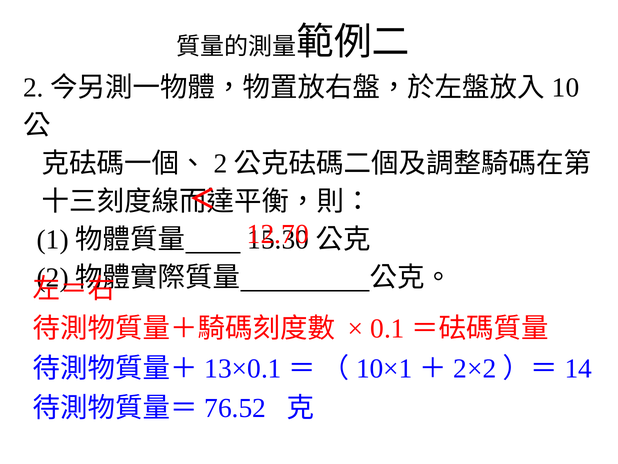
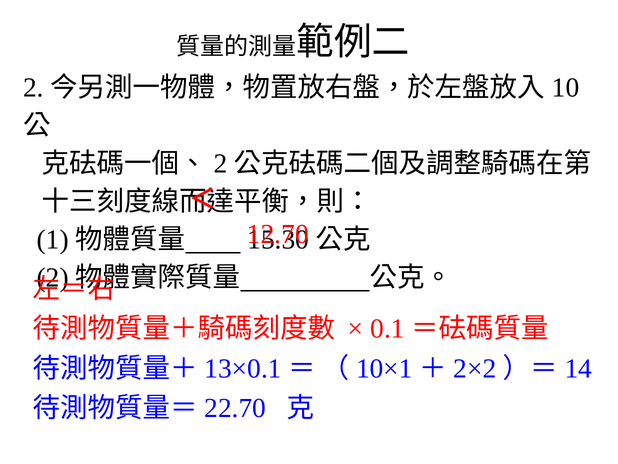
76.52: 76.52 -> 22.70 (235, 408)
